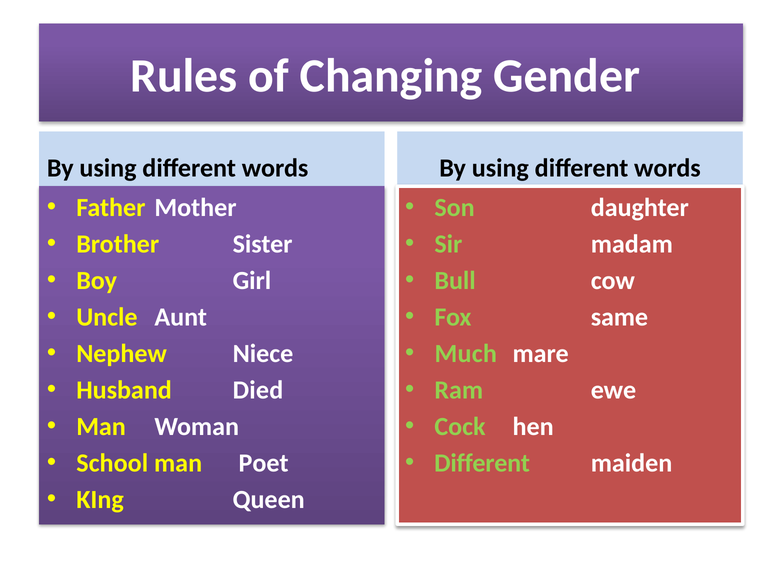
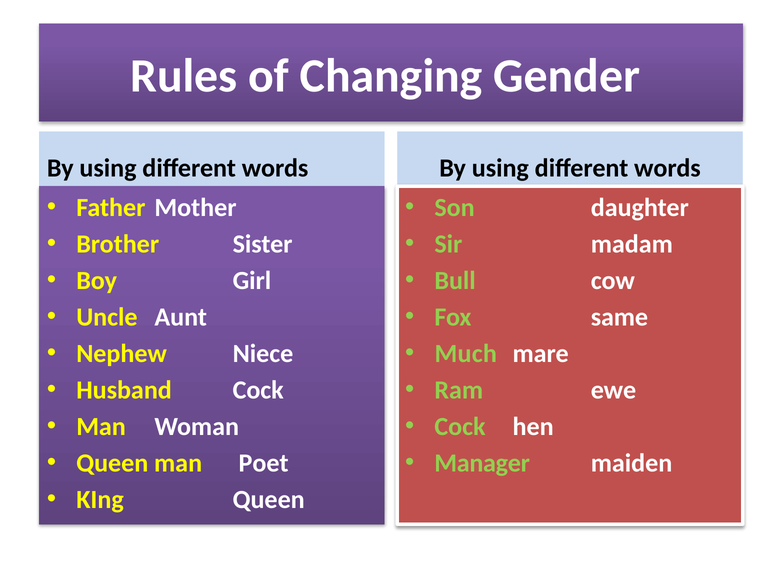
Husband Died: Died -> Cock (258, 390)
School: School -> Queen (112, 463)
Different: Different -> Manager (482, 463)
